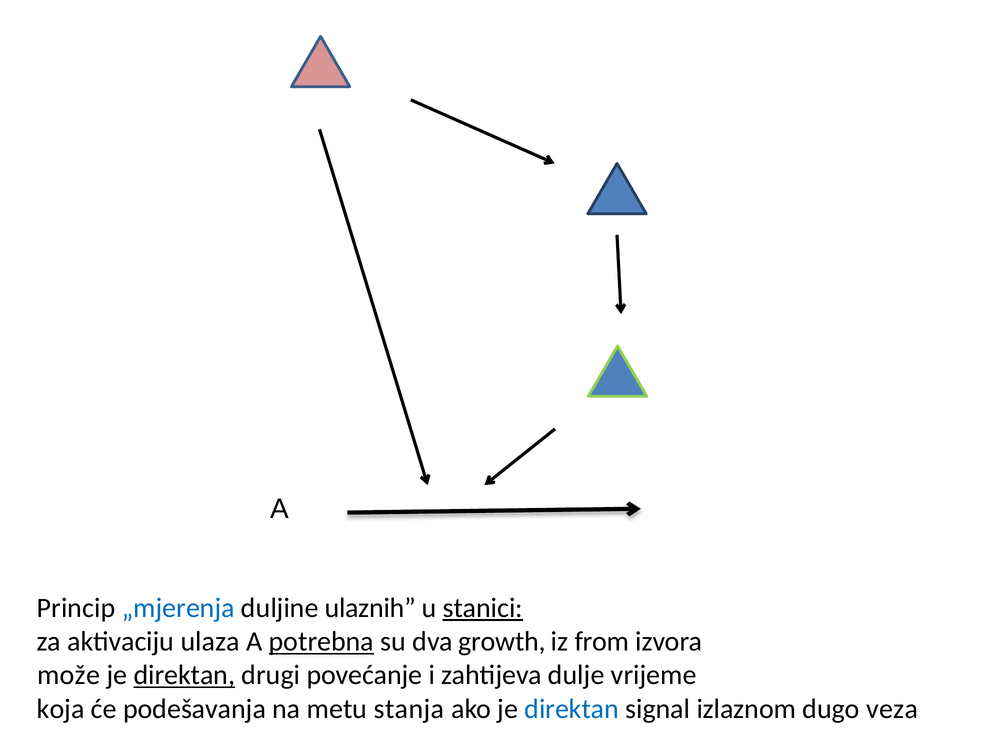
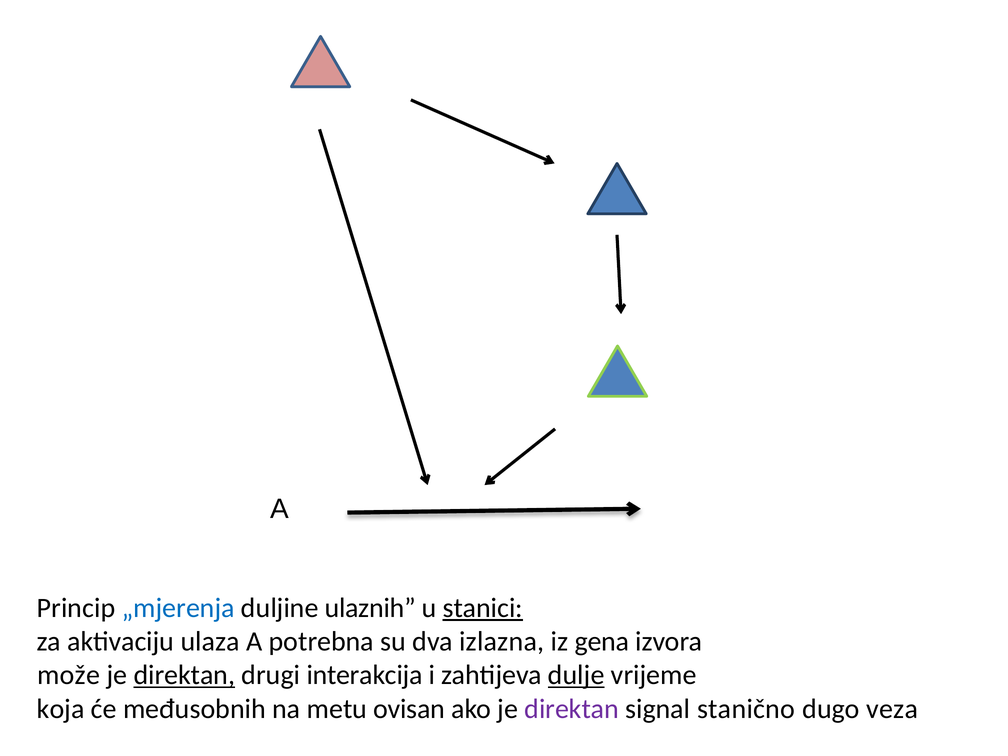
potrebna underline: present -> none (321, 642)
growth: growth -> izlazna (502, 642)
from: from -> gena (602, 642)
povećanje: povećanje -> interakcija (365, 675)
dulje underline: none -> present (576, 675)
podešavanja: podešavanja -> međusobnih (195, 709)
stanja: stanja -> ovisan (409, 709)
direktan colour: blue -> purple (572, 709)
izlaznom: izlaznom -> stanično (746, 709)
